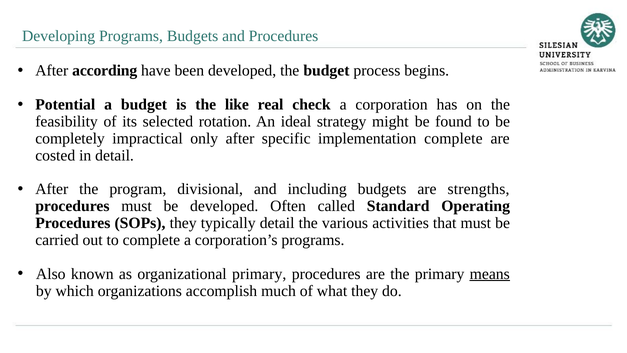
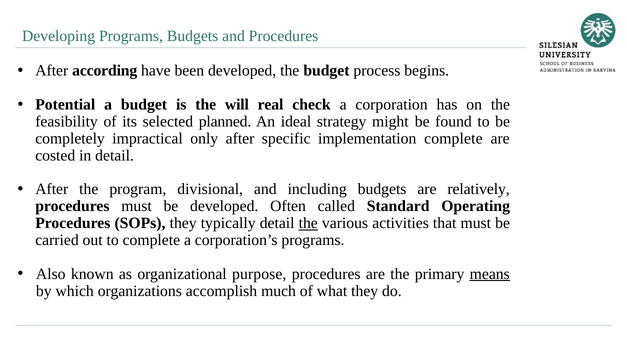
like: like -> will (237, 104)
rotation: rotation -> planned (225, 121)
strengths: strengths -> relatively (479, 189)
the underline: none -> present (308, 223)
organizational primary: primary -> purpose (259, 274)
